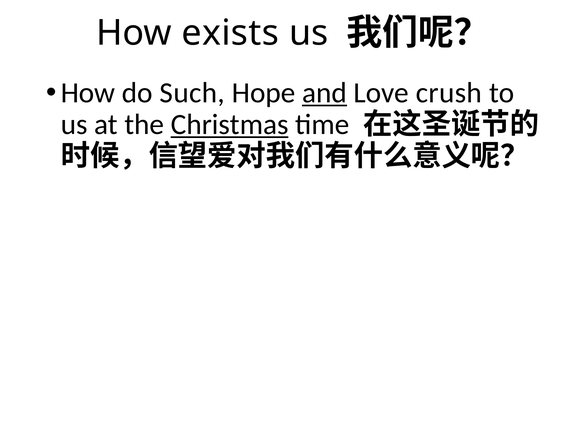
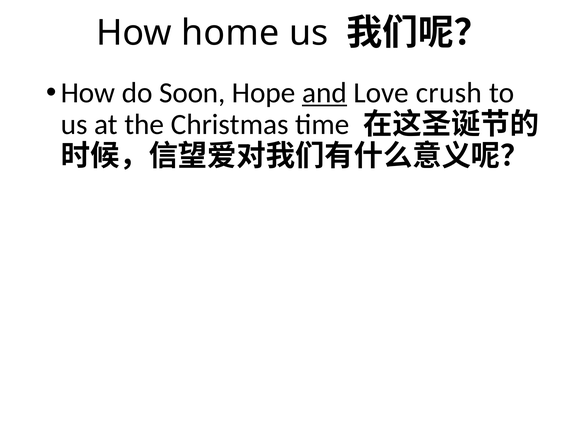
exists: exists -> home (230, 33)
Such: Such -> Soon (192, 93)
Christmas underline: present -> none (230, 124)
